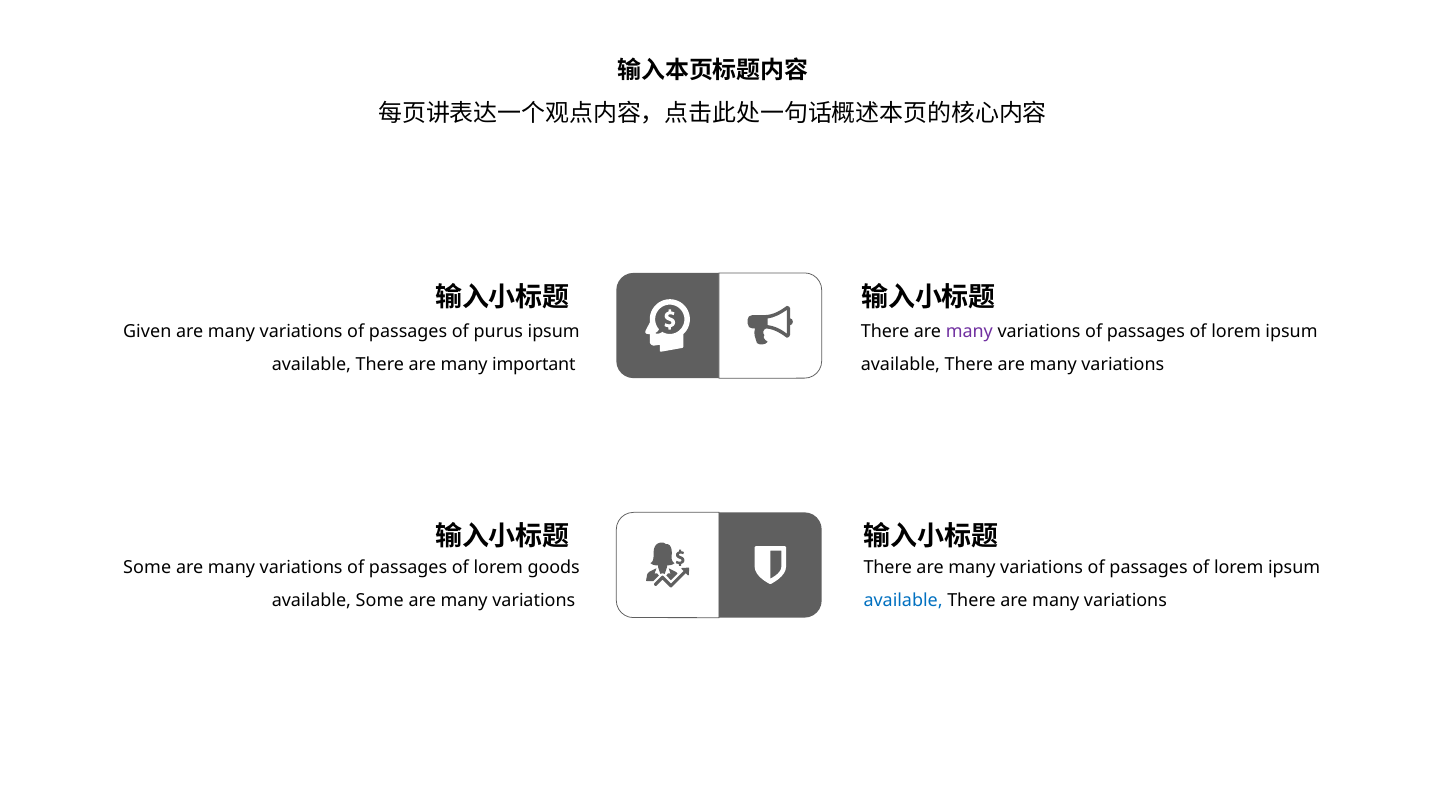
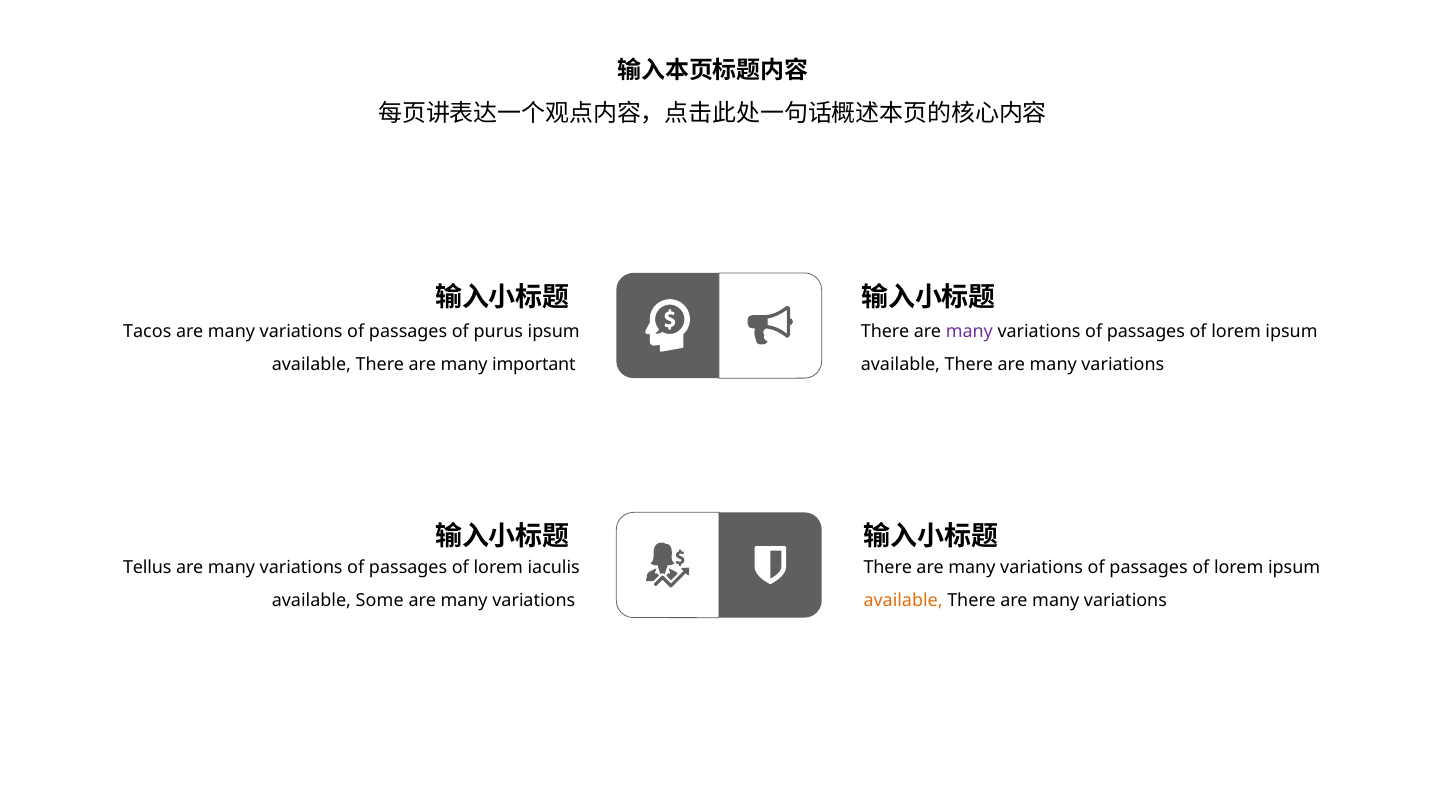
Given: Given -> Tacos (147, 332)
Some: Some -> Tellus (147, 568)
goods: goods -> iaculis (554, 568)
available colour: blue -> orange (903, 600)
